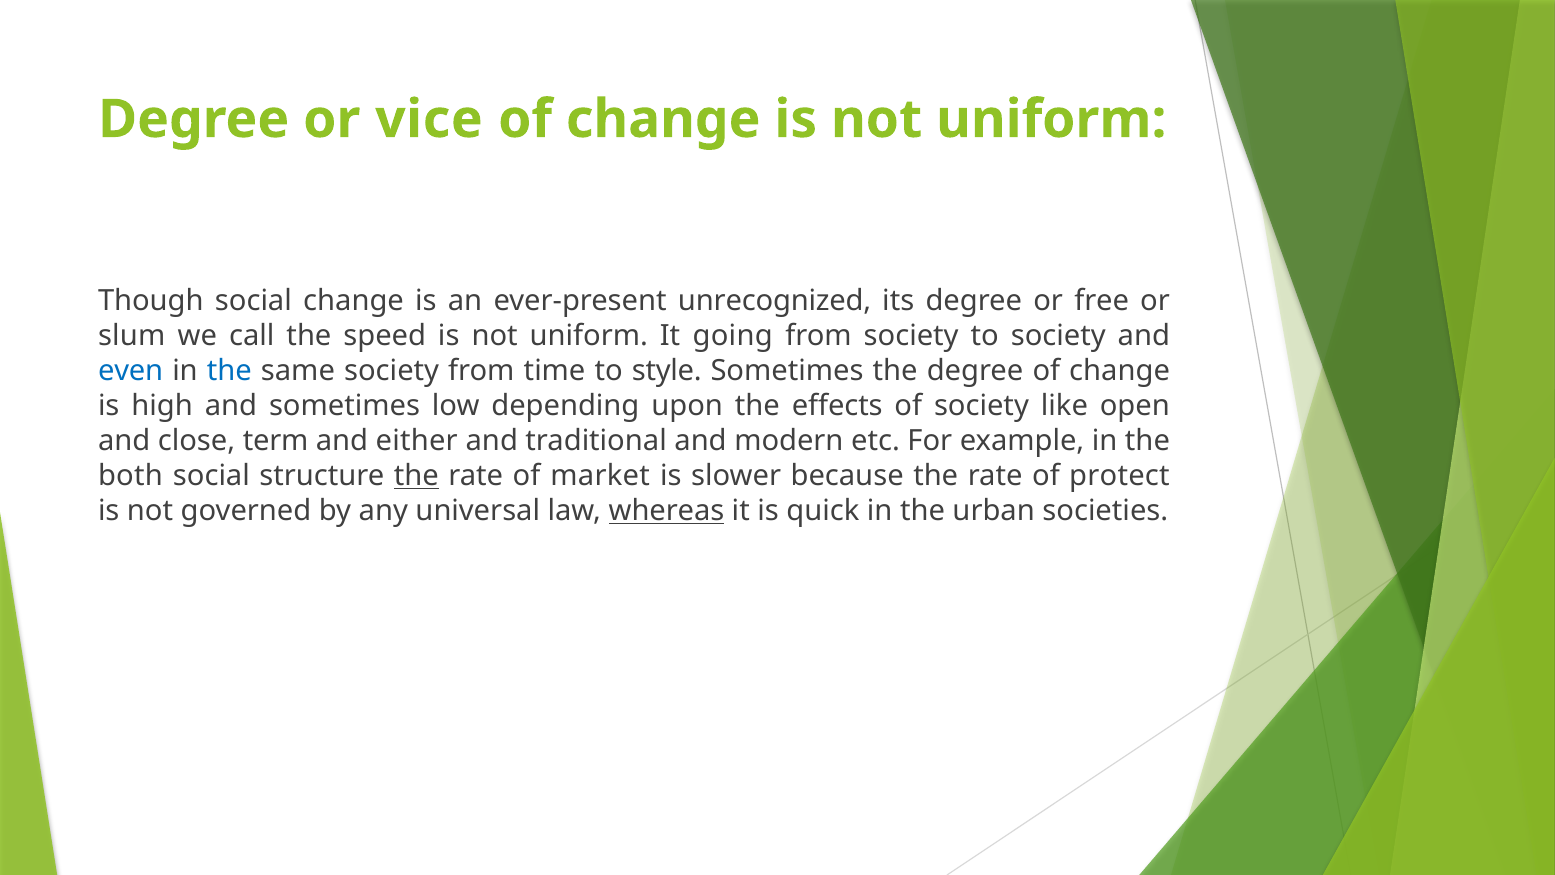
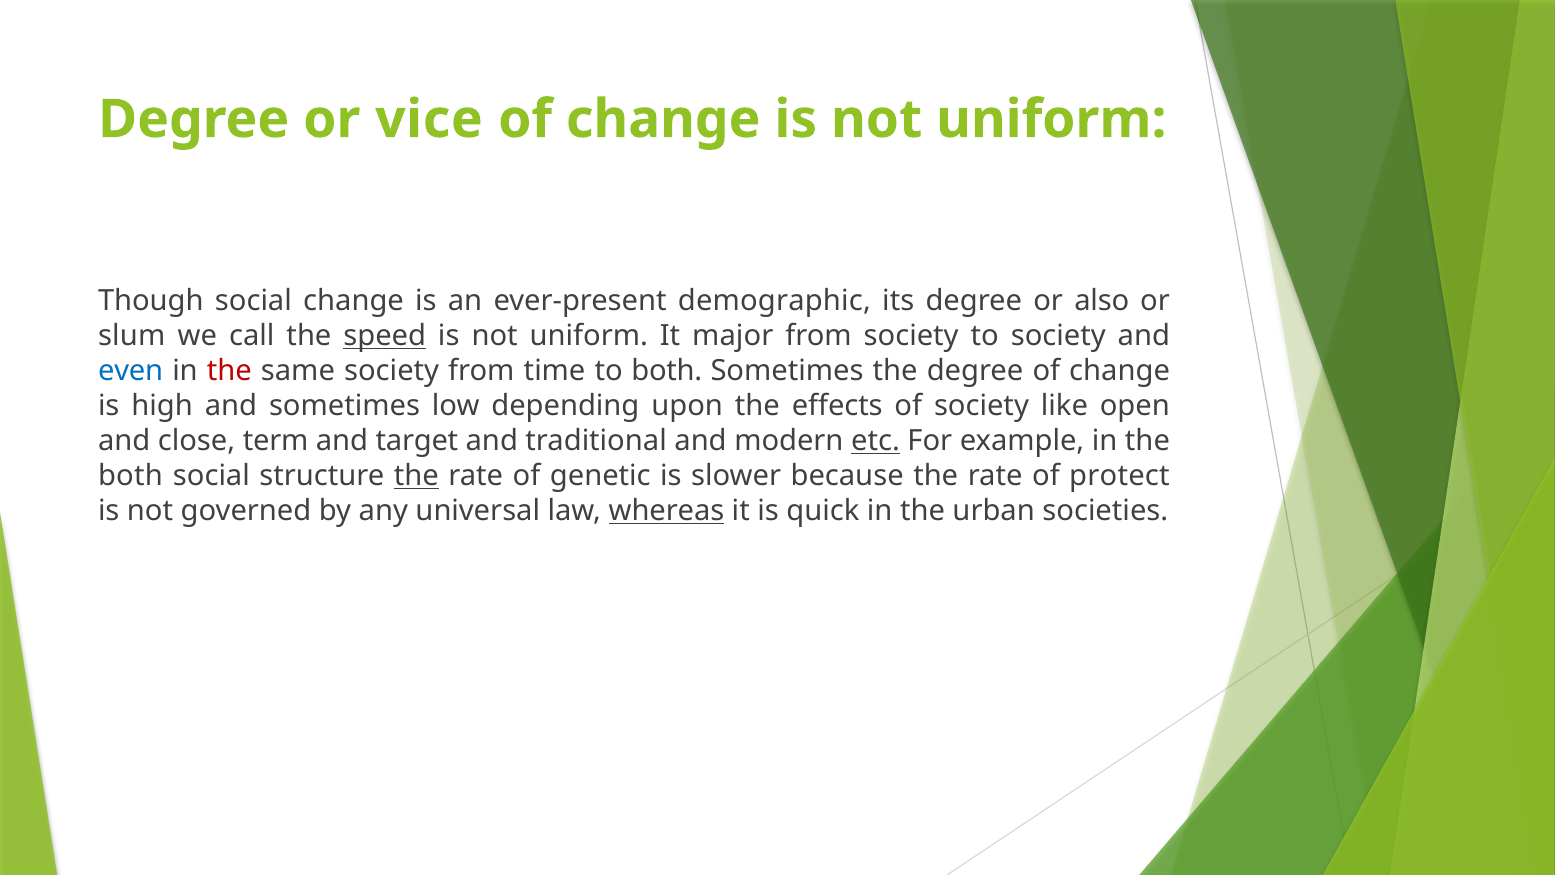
unrecognized: unrecognized -> demographic (774, 301)
free: free -> also (1102, 301)
speed underline: none -> present (385, 336)
going: going -> major (733, 336)
the colour: blue -> red (229, 371)
to style: style -> both (667, 371)
either: either -> target (417, 441)
etc underline: none -> present (875, 441)
market: market -> genetic (600, 476)
